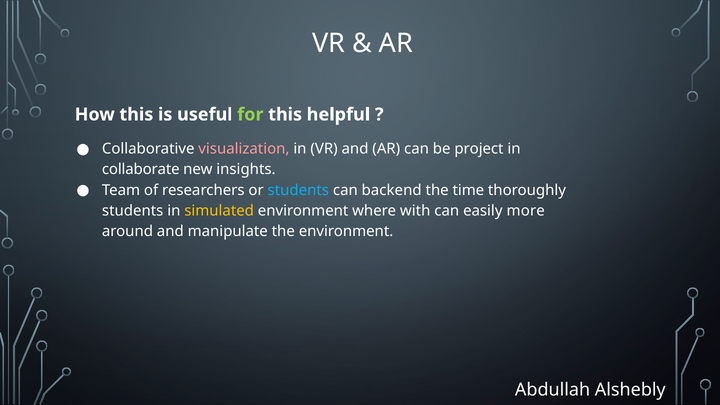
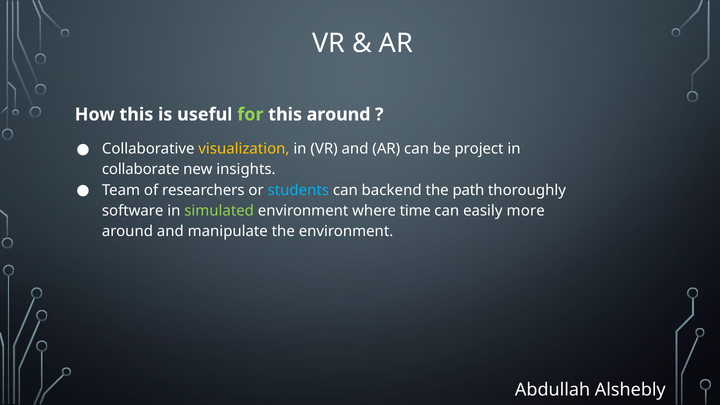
this helpful: helpful -> around (339, 115)
visualization colour: pink -> yellow (244, 149)
time: time -> path (468, 190)
students: students -> software (133, 211)
simulated colour: yellow -> light green (219, 211)
with: with -> time (415, 211)
